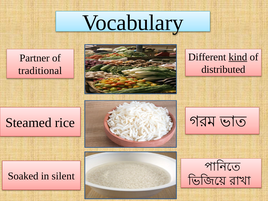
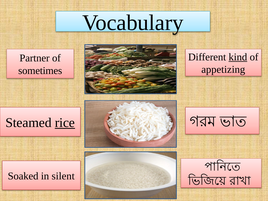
distributed: distributed -> appetizing (223, 70)
traditional: traditional -> sometimes (40, 71)
rice underline: none -> present (65, 123)
